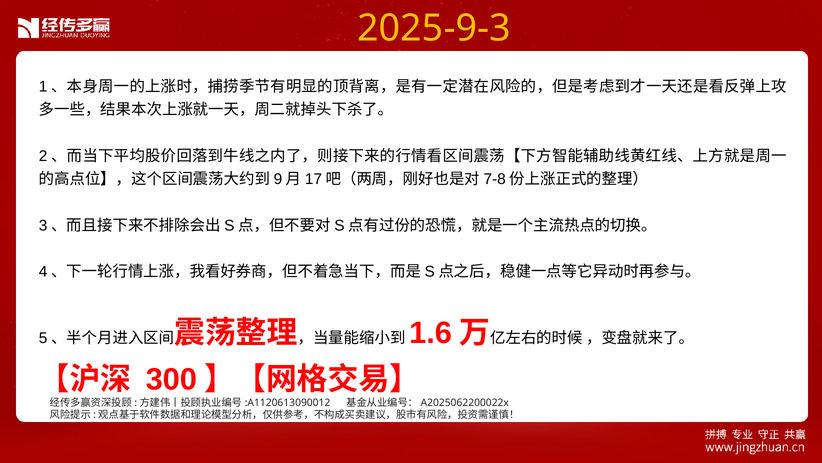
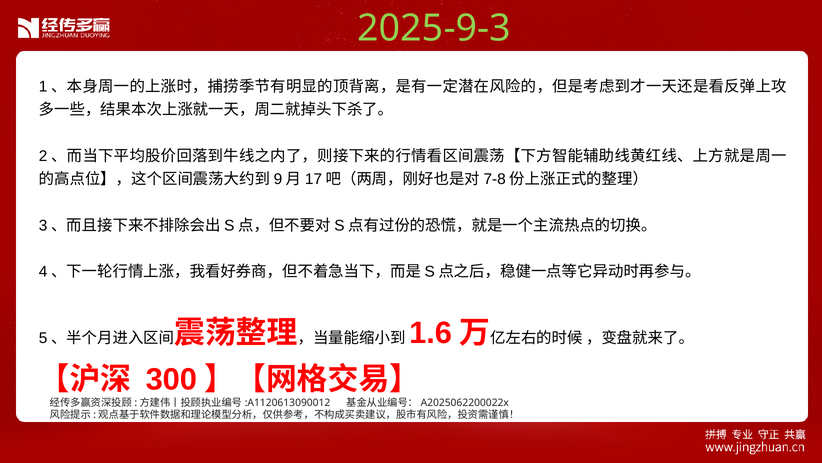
2025-9-3 colour: yellow -> light green (434, 28)
